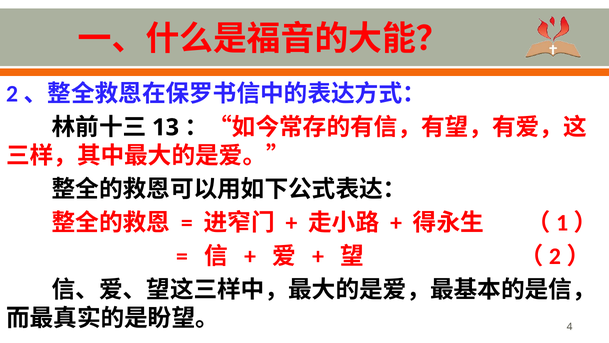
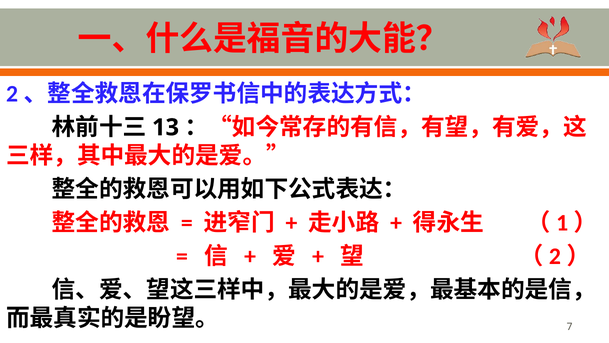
4: 4 -> 7 (570, 326)
